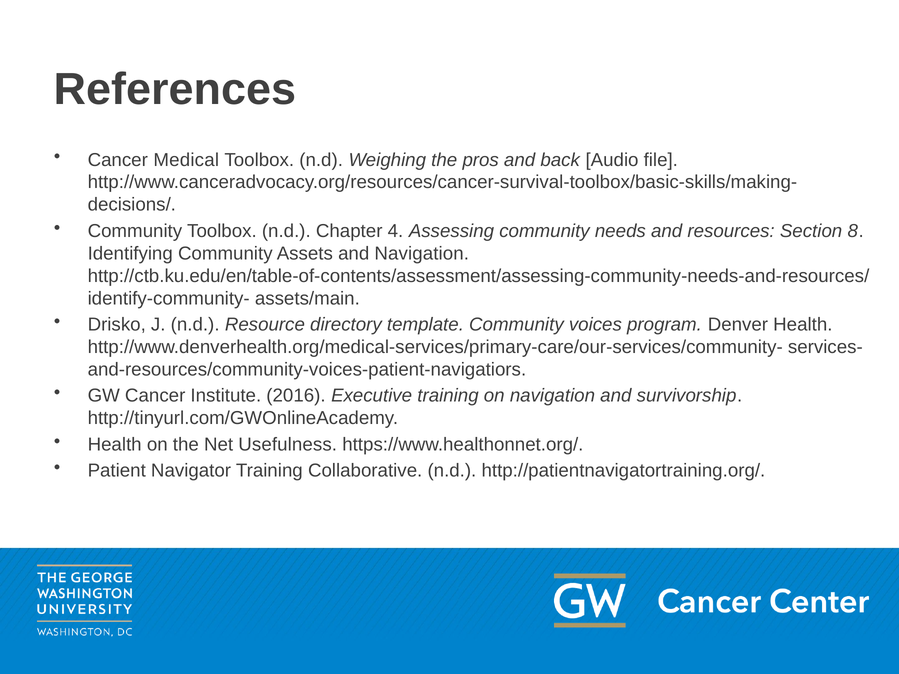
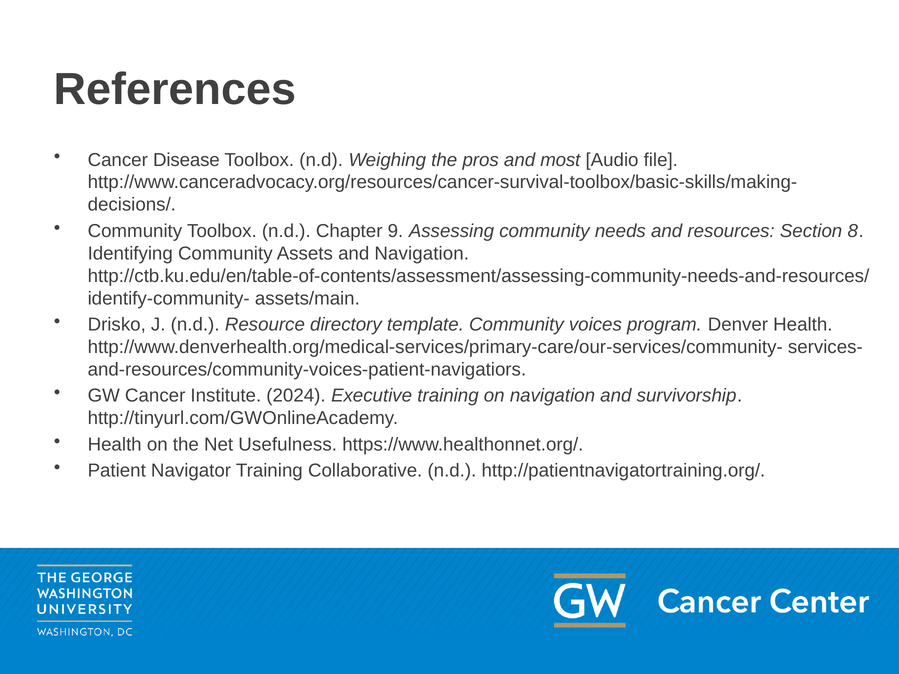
Medical: Medical -> Disease (186, 160)
back: back -> most (560, 160)
4: 4 -> 9 (395, 231)
2016: 2016 -> 2024 (296, 396)
